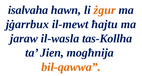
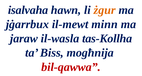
ħajtu: ħajtu -> minn (105, 24)
Jien: Jien -> Biss (52, 53)
bil-qawwa colour: orange -> red (71, 67)
